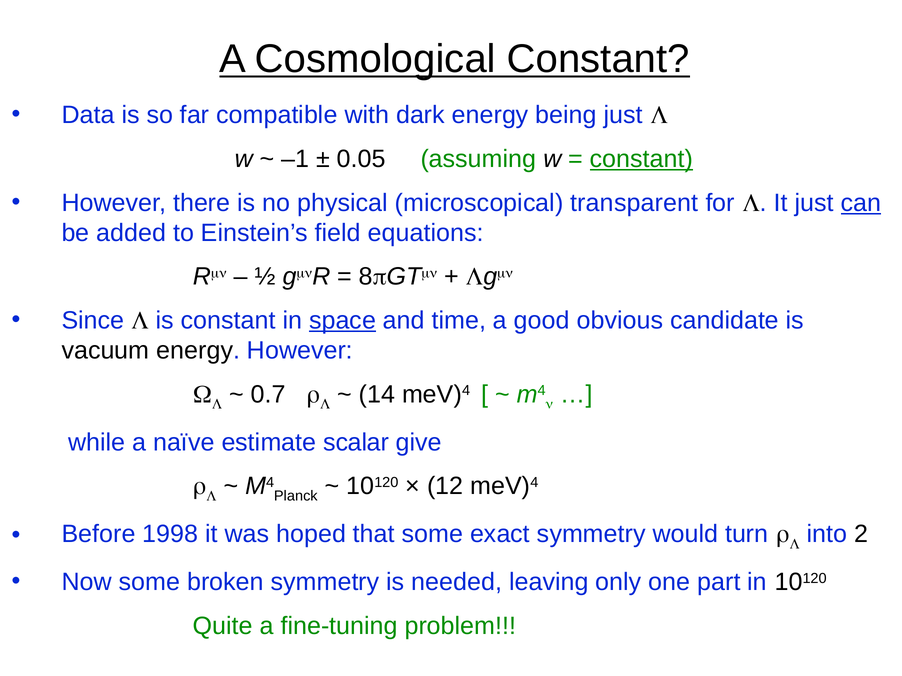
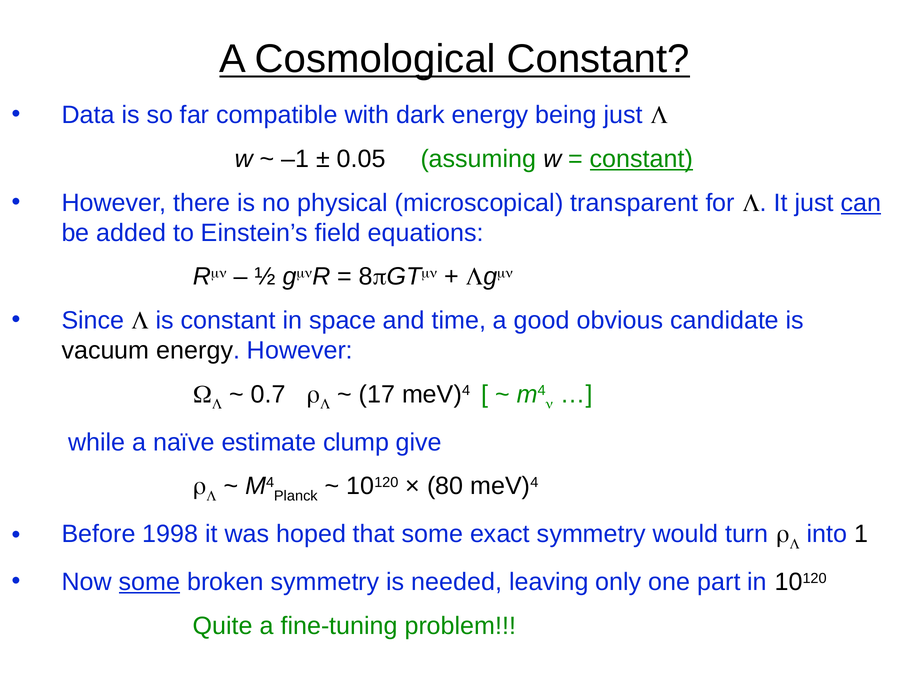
space underline: present -> none (343, 321)
14: 14 -> 17 (377, 395)
scalar: scalar -> clump (356, 443)
12: 12 -> 80 (445, 487)
2: 2 -> 1 (861, 534)
some underline: none -> present (149, 582)
